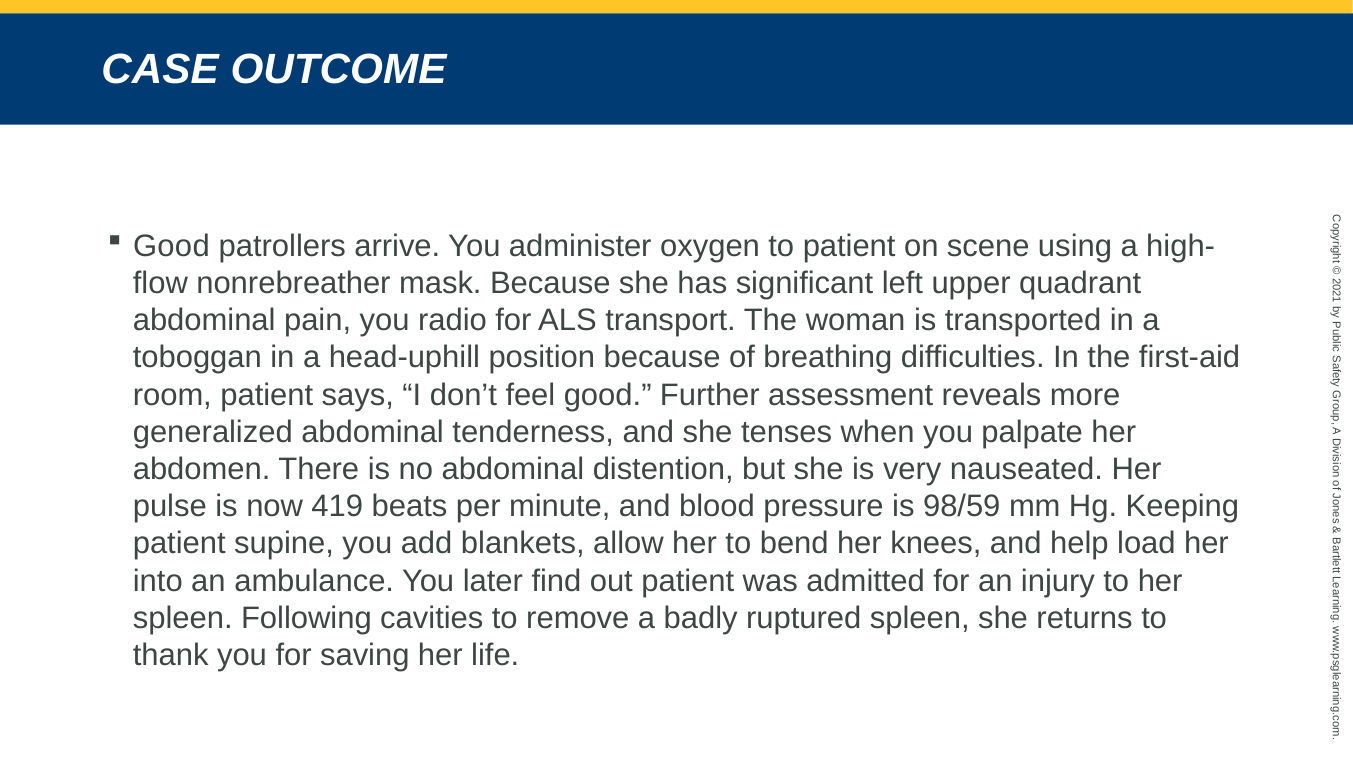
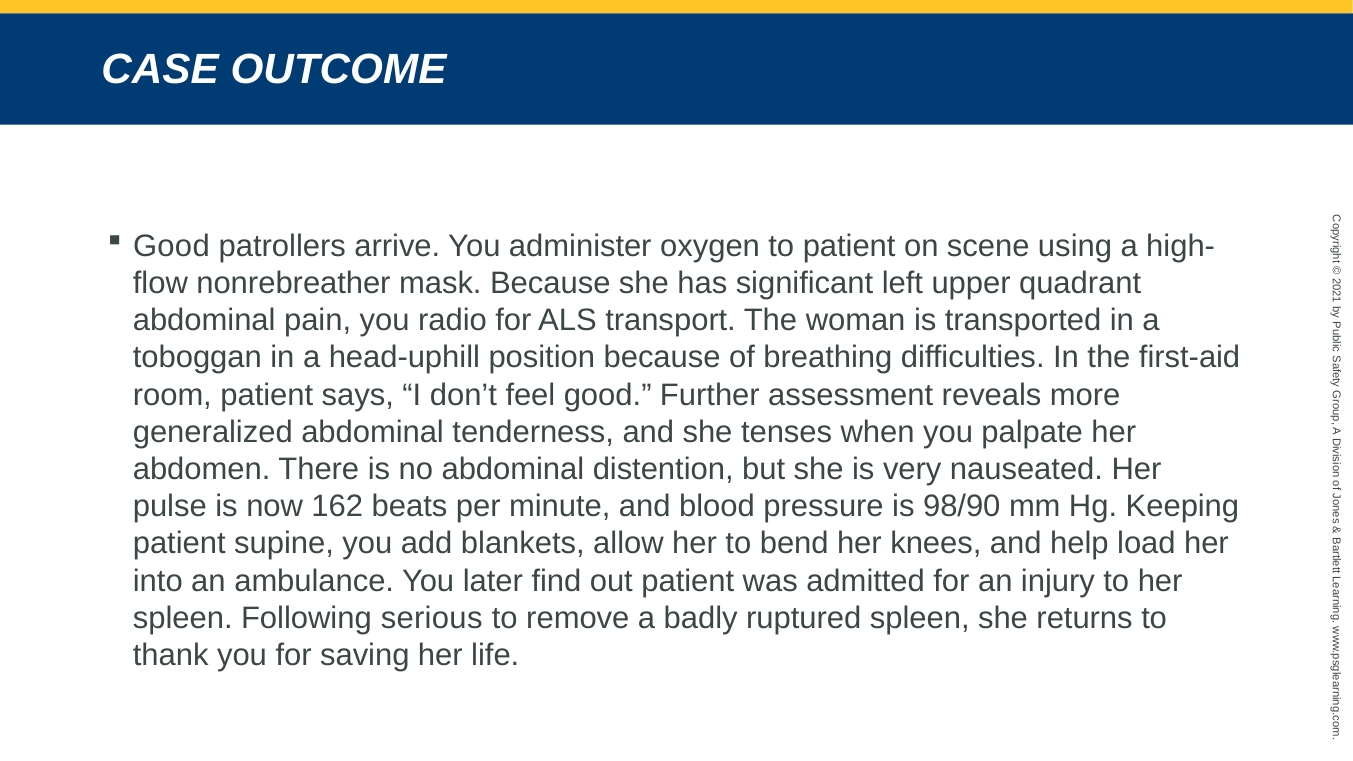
419: 419 -> 162 (337, 506)
98/59: 98/59 -> 98/90 (962, 506)
cavities: cavities -> serious (432, 618)
